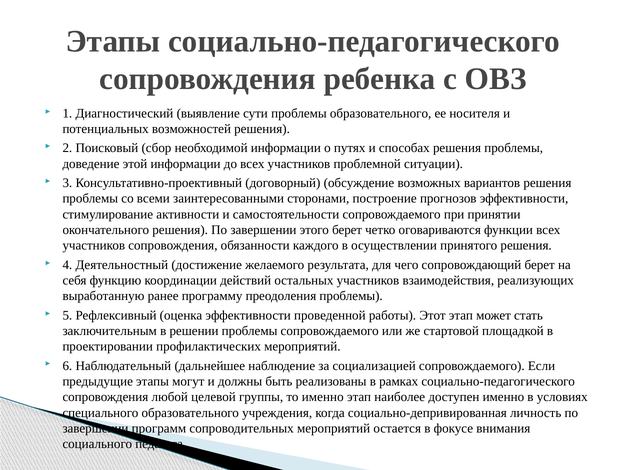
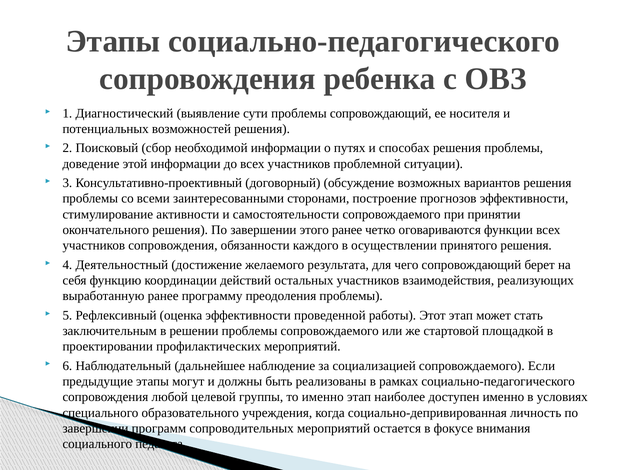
проблемы образовательного: образовательного -> сопровождающий (381, 113)
этого берет: берет -> ранее (347, 230)
